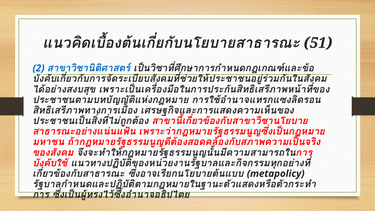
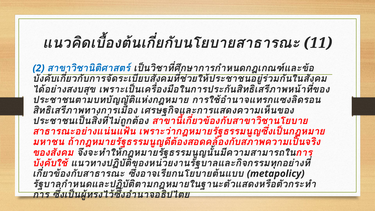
51: 51 -> 11 (318, 43)
